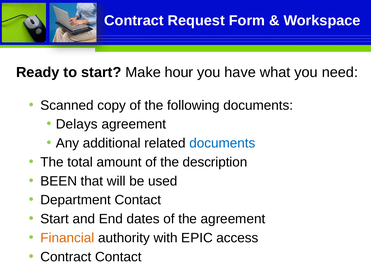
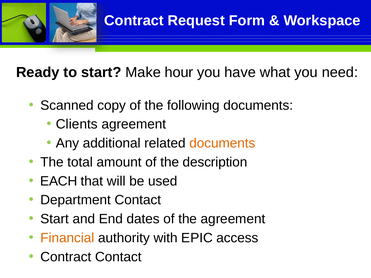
Delays: Delays -> Clients (77, 124)
documents colour: blue -> orange (222, 143)
BEEN: BEEN -> EACH (59, 181)
